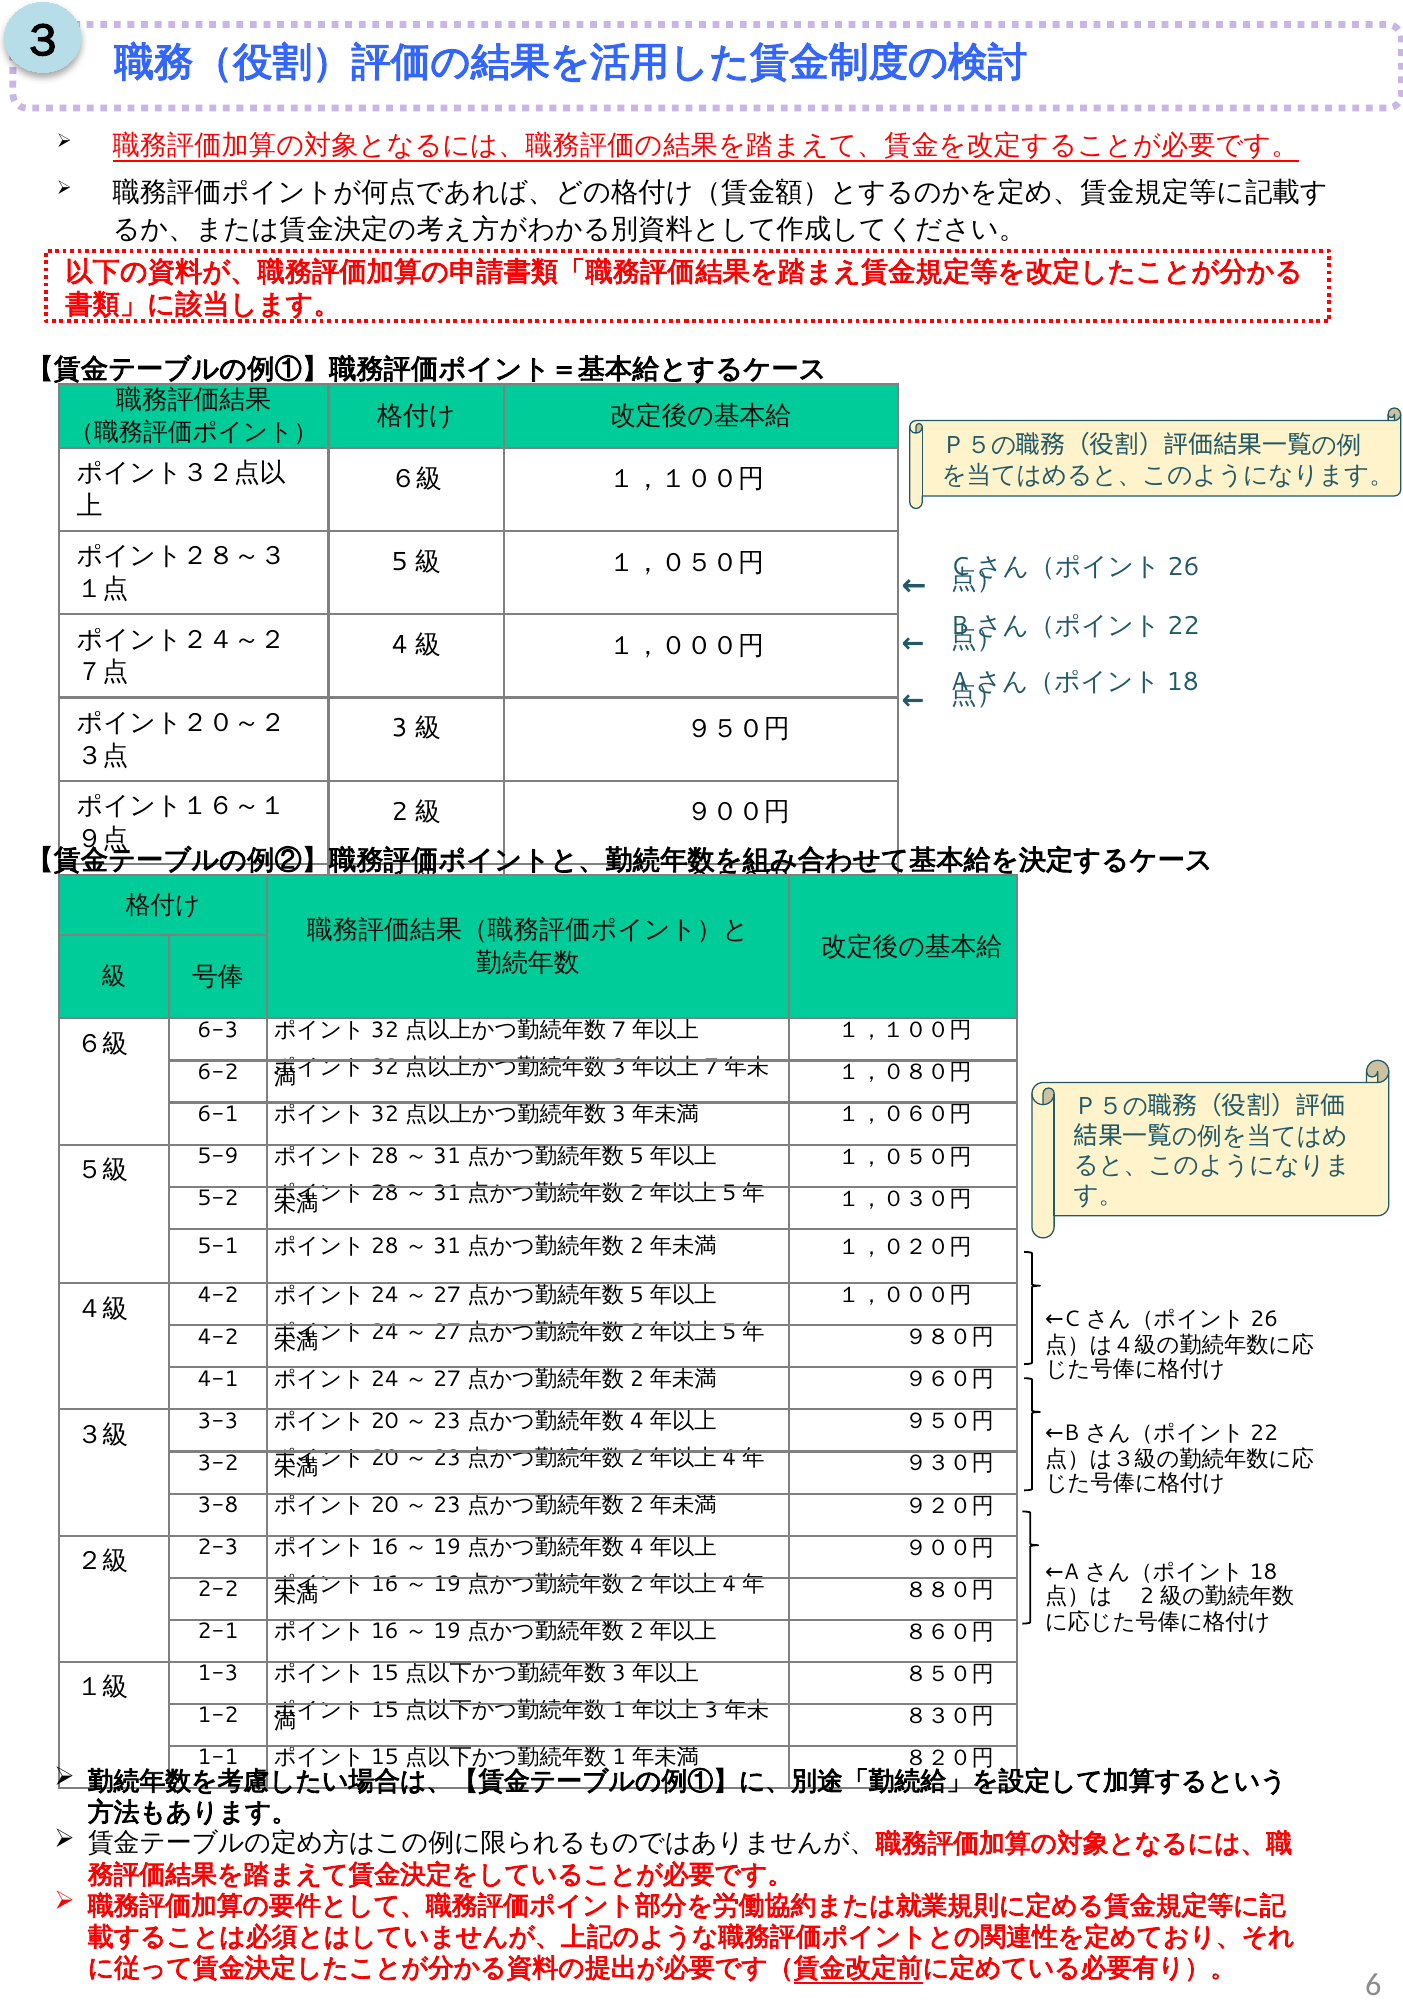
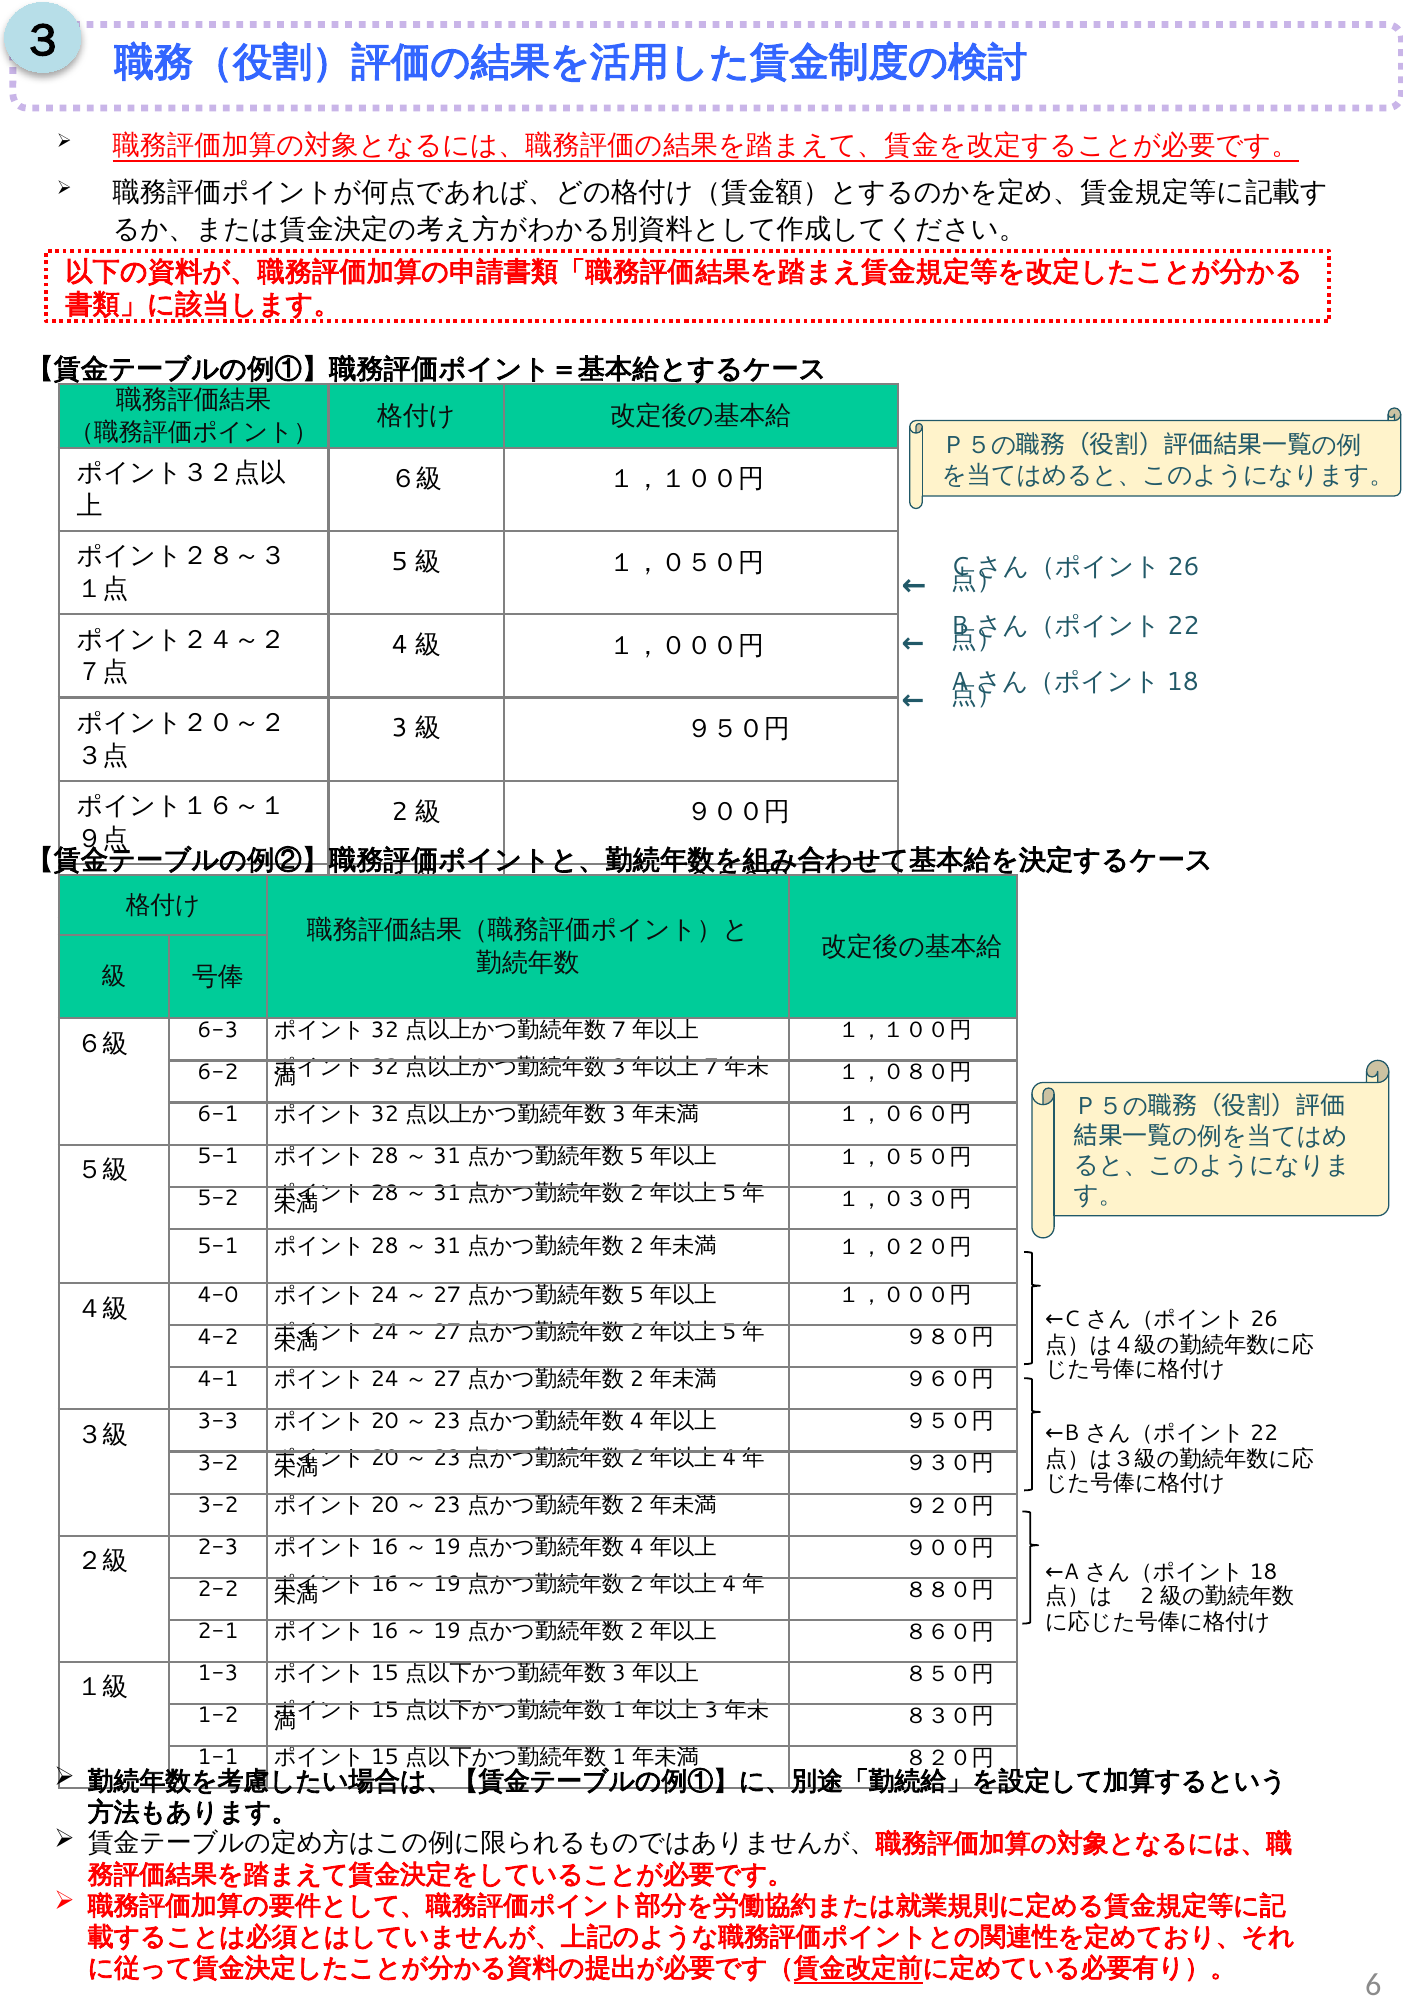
5-9: 5-9 -> 5-1 (218, 1156)
4-2: 4-2 -> 4-0 (218, 1295)
3-8: 3-8 -> 3-2 (218, 1505)
